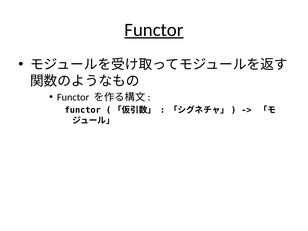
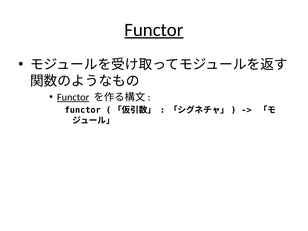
Functor underline: none -> present (73, 97)
